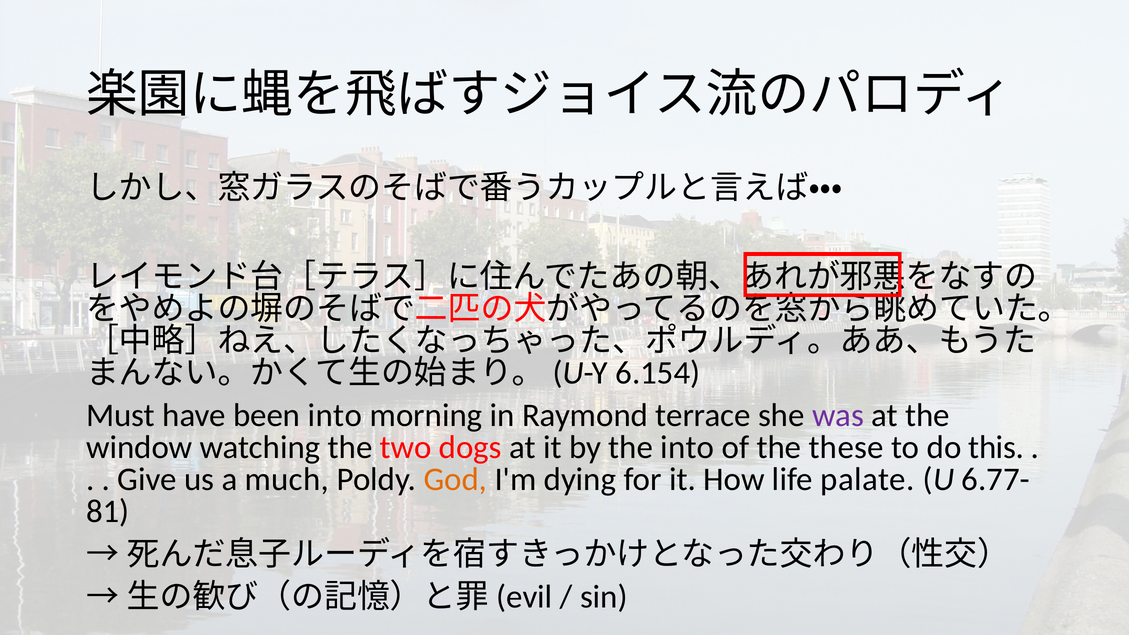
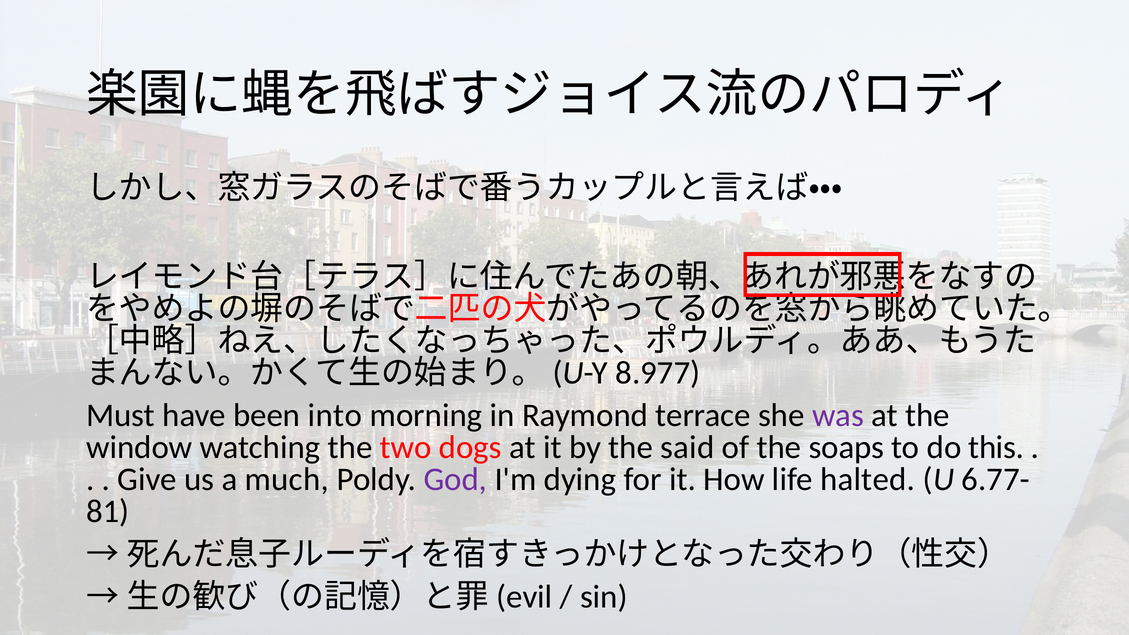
6.154: 6.154 -> 8.977 (658, 373)
the into: into -> said (687, 448)
these: these -> soaps (846, 448)
God colour: orange -> purple (455, 480)
palate: palate -> halted (867, 480)
